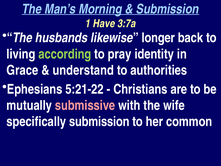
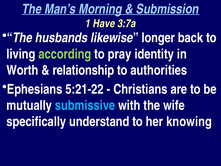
Grace: Grace -> Worth (22, 70)
understand: understand -> relationship (83, 70)
submissive colour: pink -> light blue (85, 105)
specifically submission: submission -> understand (99, 121)
common: common -> knowing (189, 121)
